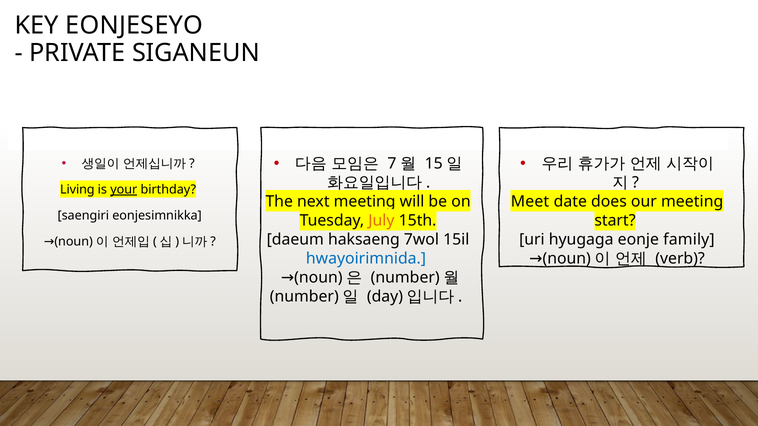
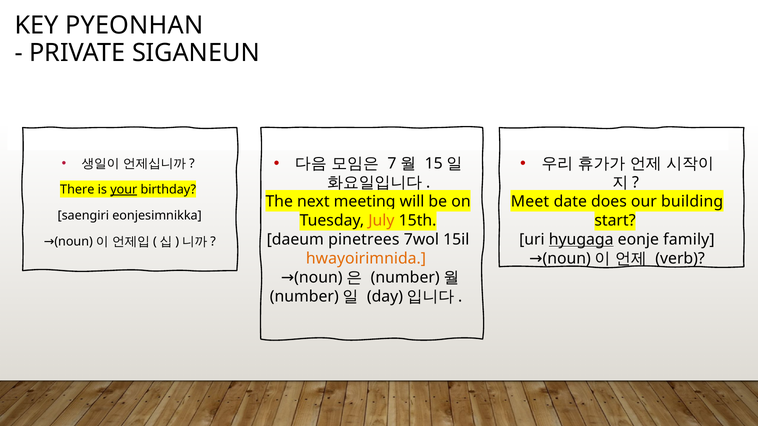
EONJESEYO: EONJESEYO -> PYEONHAN (134, 26)
Living: Living -> There (77, 190)
our meeting: meeting -> building (692, 202)
haksaeng: haksaeng -> pinetrees (364, 240)
hyugaga underline: none -> present (581, 240)
hwayoirimnida colour: blue -> orange (366, 259)
